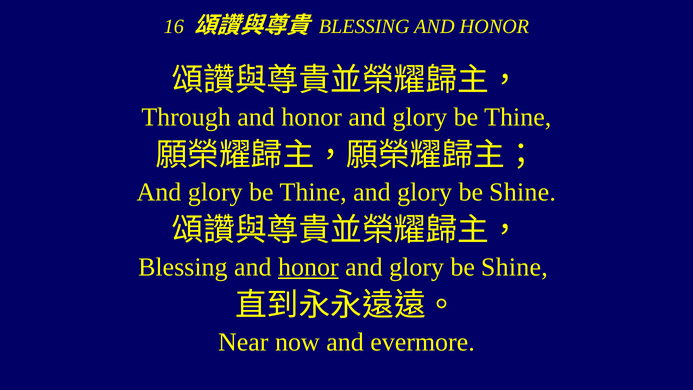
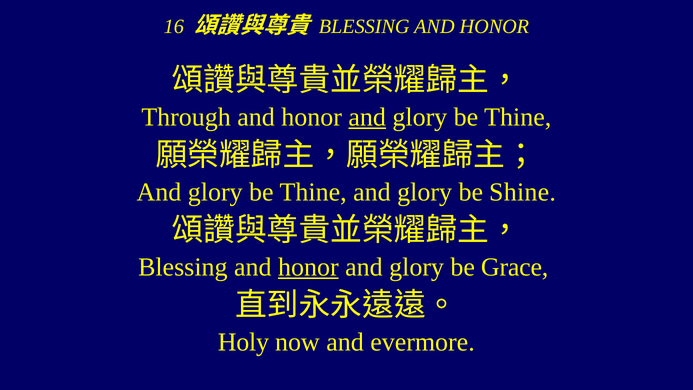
and underline: none -> present (367, 117)
Shine: Shine -> Grace (515, 267)
Near: Near -> Holy (243, 342)
